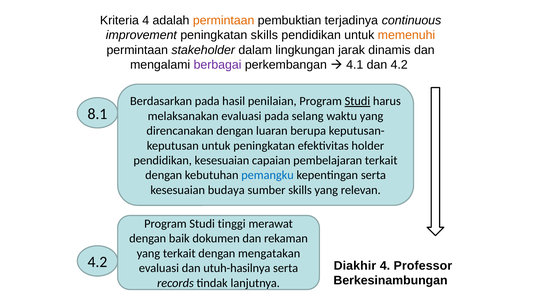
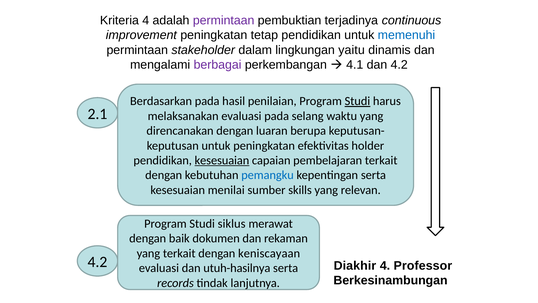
permintaan colour: orange -> purple (224, 20)
peningkatan skills: skills -> tetap (264, 35)
memenuhi colour: orange -> blue (406, 35)
jarak: jarak -> yaitu (352, 50)
8.1: 8.1 -> 2.1 (97, 114)
kesesuaian underline: none -> present (222, 160)
budaya: budaya -> menilai (226, 190)
tinggi: tinggi -> siklus (232, 223)
mengatakan: mengatakan -> keniscayaan (269, 253)
